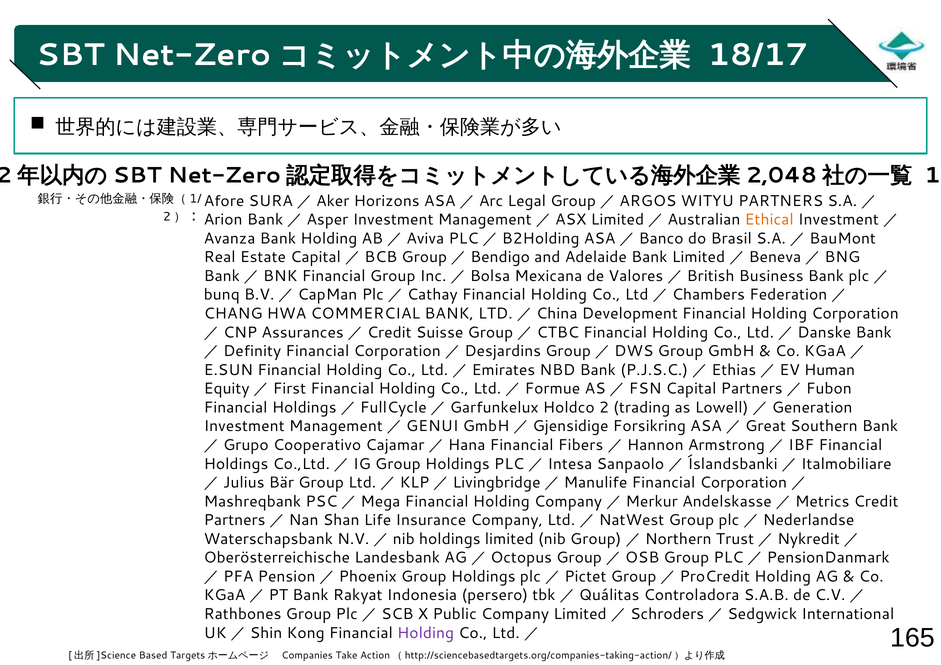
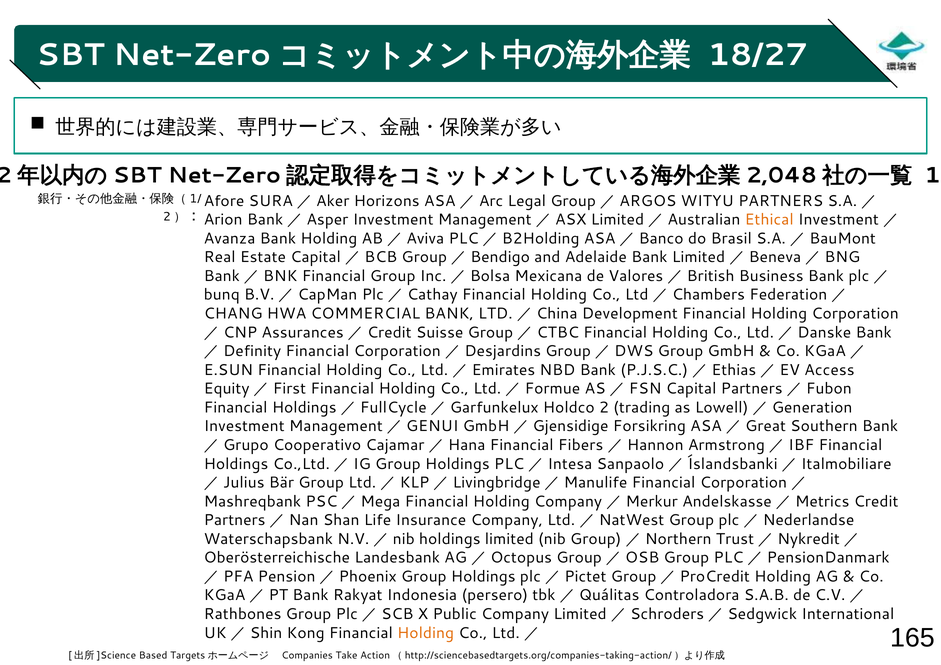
18/17: 18/17 -> 18/27 (758, 55)
Human: Human -> Access (829, 370)
Holding colour: purple -> orange (426, 633)
